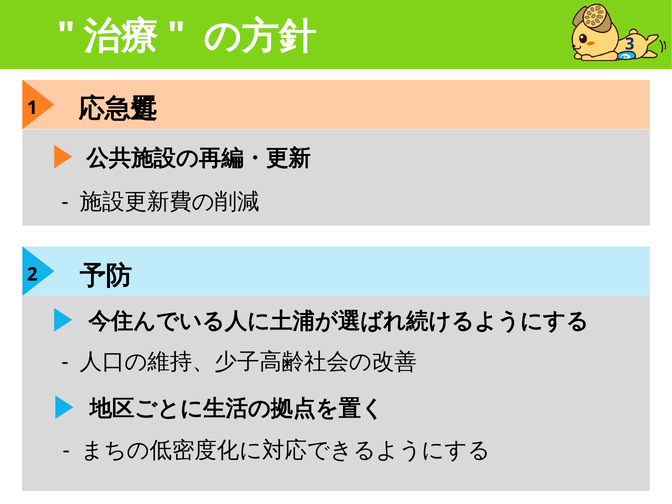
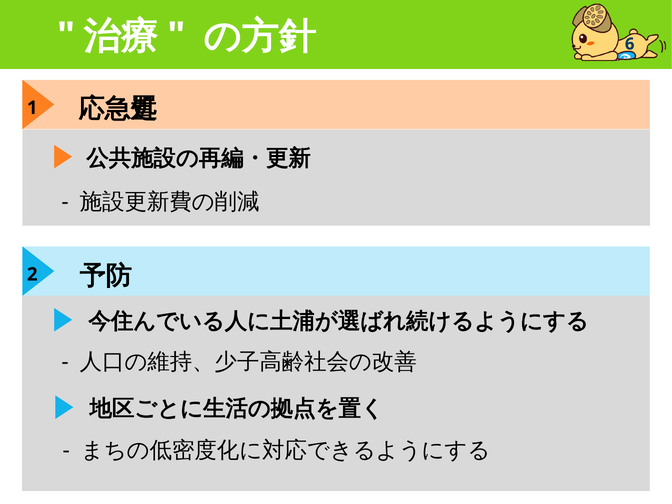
3: 3 -> 6 (630, 44)
